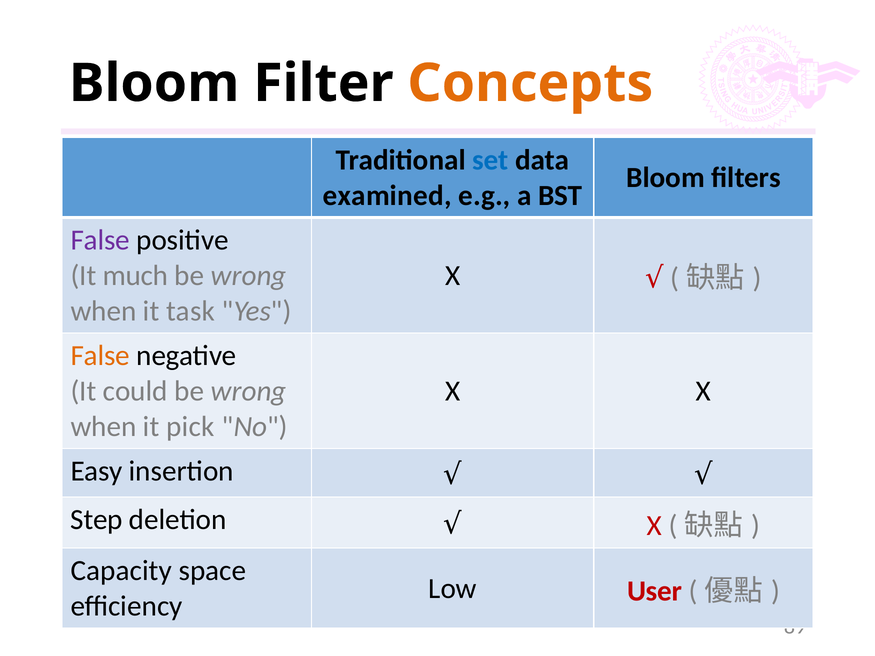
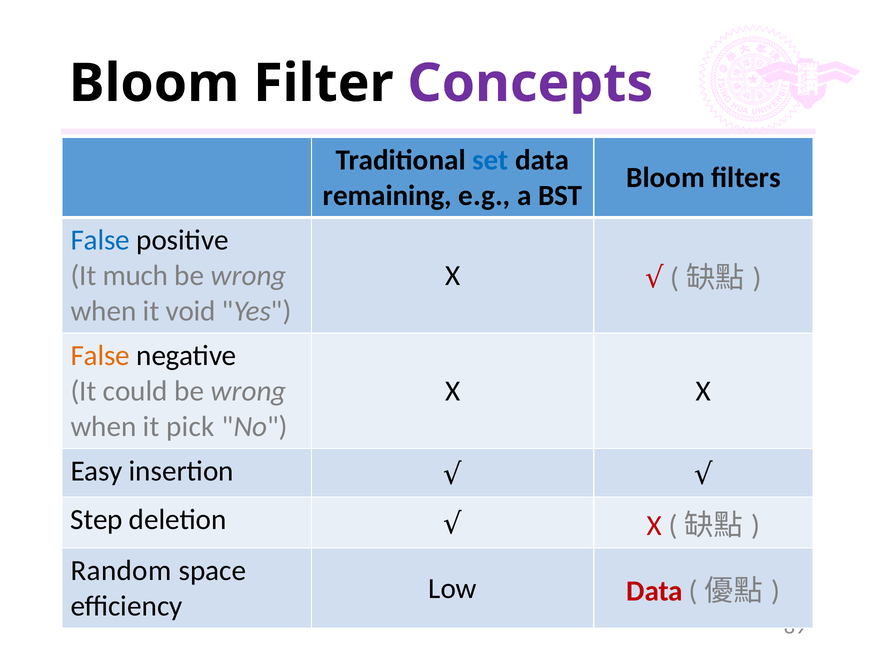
Concepts colour: orange -> purple (530, 83)
examined: examined -> remaining (387, 196)
False colour: purple -> blue (100, 240)
task: task -> void (191, 311)
Capacity: Capacity -> Random (121, 571)
Low User: User -> Data (655, 591)
